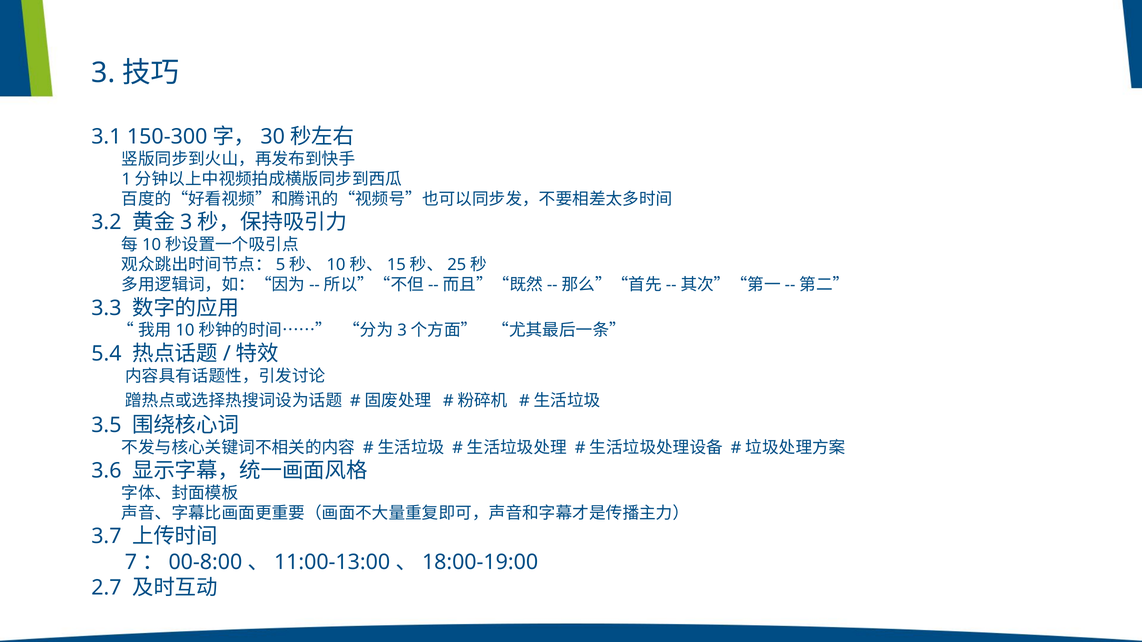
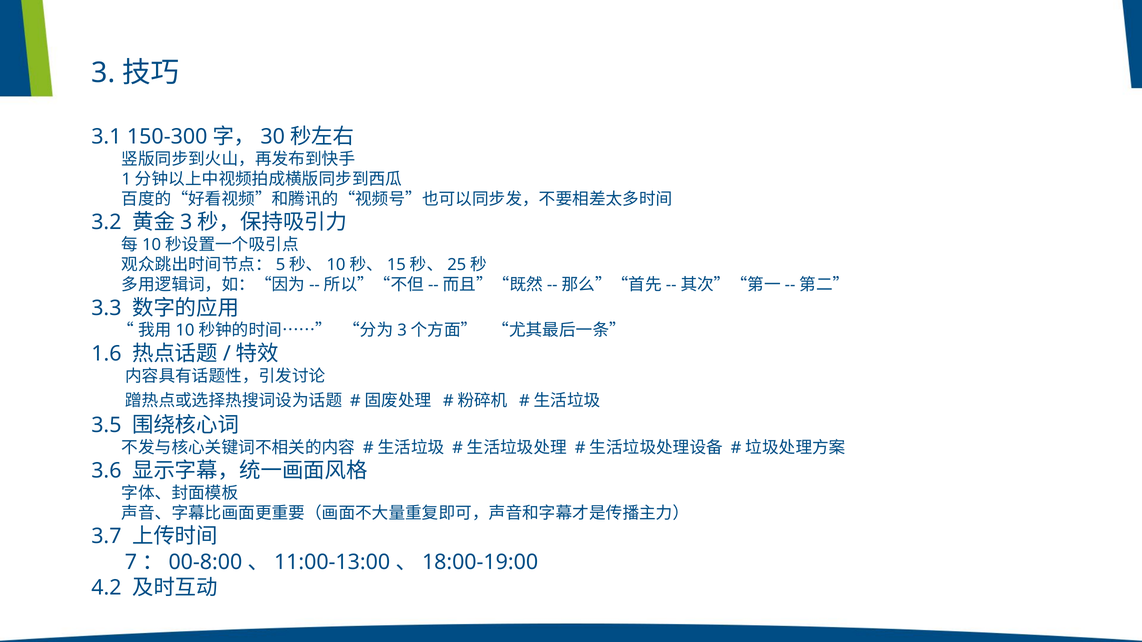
5.4: 5.4 -> 1.6 (106, 354)
2.7: 2.7 -> 4.2 (106, 588)
